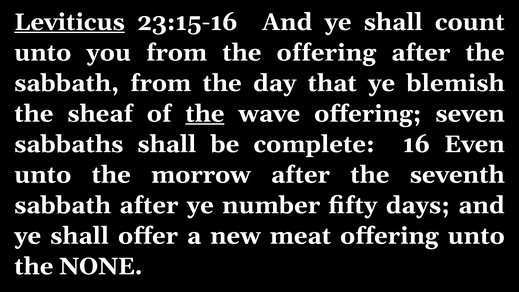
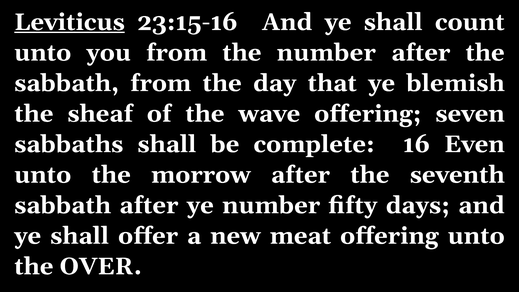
the offering: offering -> number (326, 53)
the underline: present -> none (205, 114)
NONE: NONE -> OVER (101, 266)
